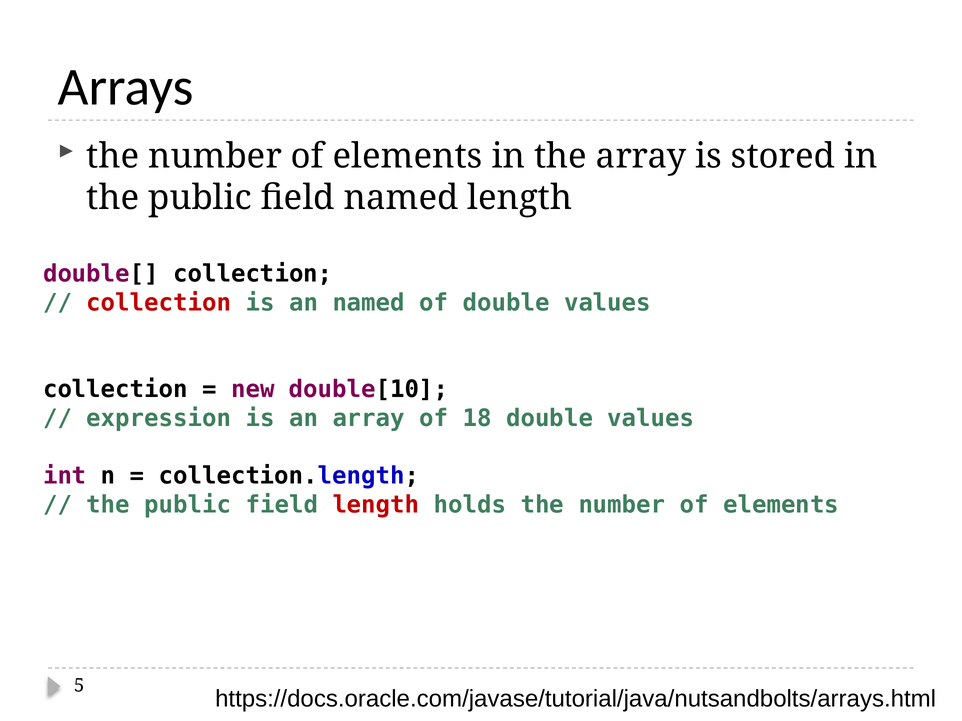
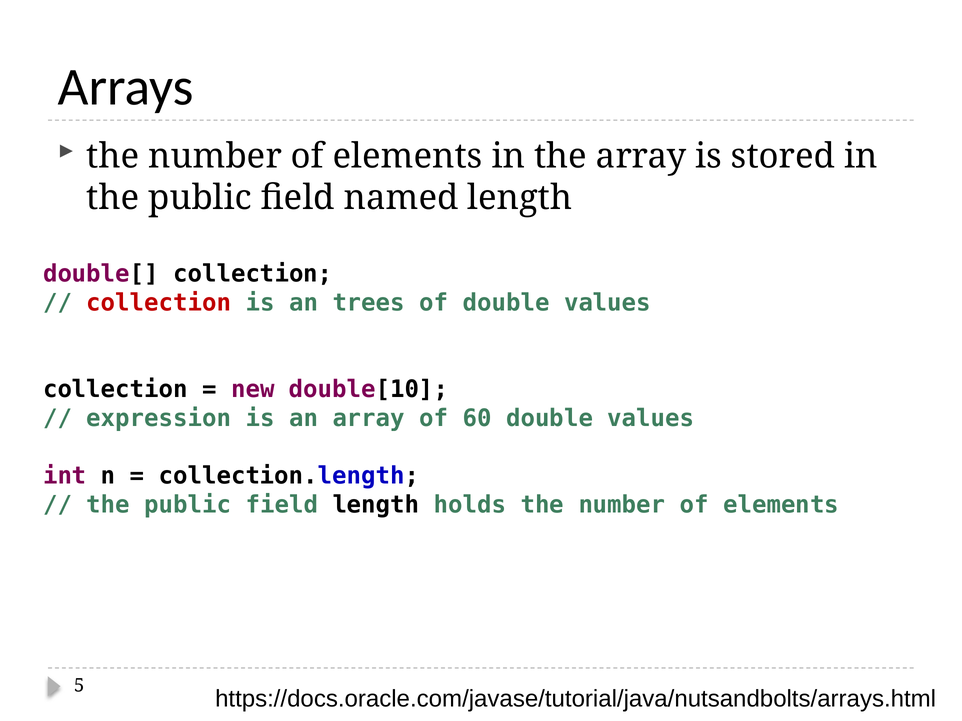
an named: named -> trees (369, 303)
18: 18 -> 60 (477, 418)
length colour: red -> black (376, 505)
